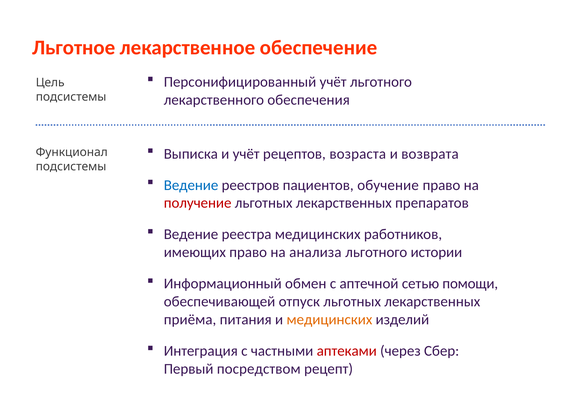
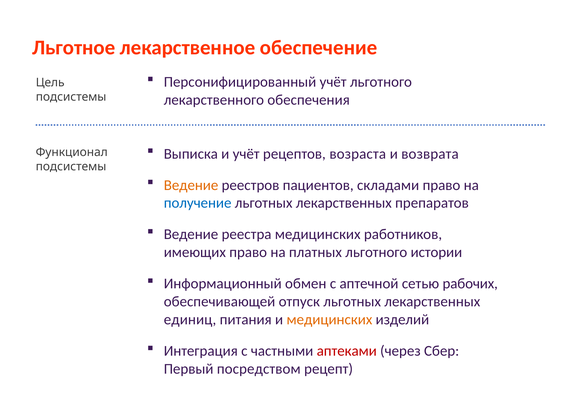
Ведение colour: blue -> orange (191, 185)
обучение: обучение -> складами (388, 185)
получение colour: red -> blue (198, 203)
анализа: анализа -> платных (315, 252)
помощи: помощи -> рабочих (470, 284)
приёма: приёма -> единиц (190, 319)
